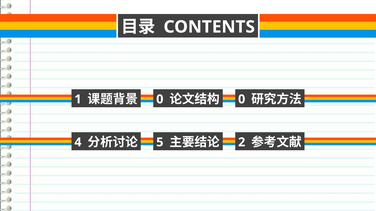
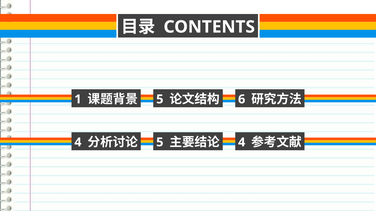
0: 0 -> 5 (160, 99)
0: 0 -> 6 (242, 99)
2: 2 -> 4 (242, 143)
